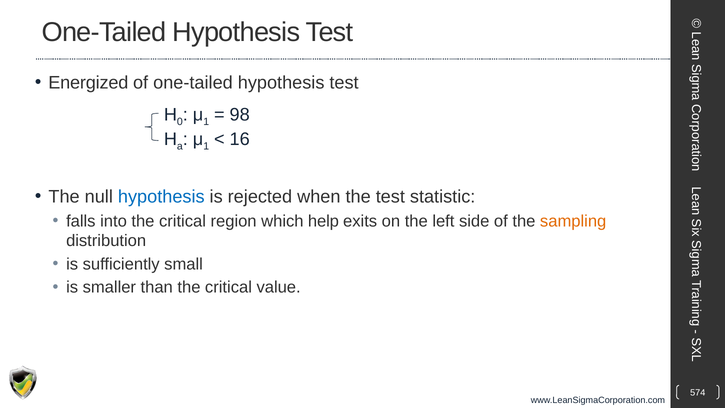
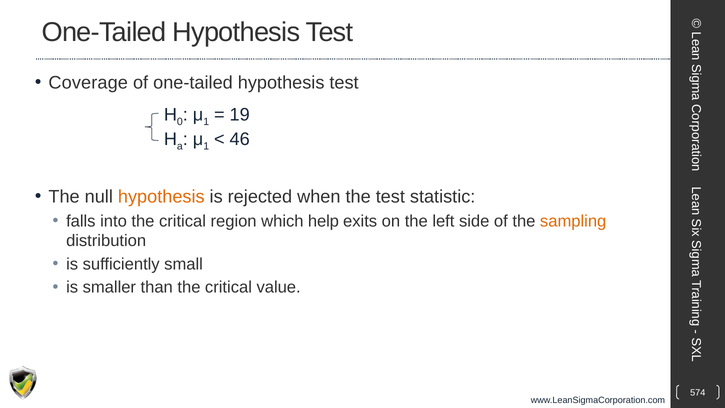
Energized: Energized -> Coverage (88, 83)
98: 98 -> 19 (240, 114)
16: 16 -> 46 (240, 139)
hypothesis colour: blue -> orange (161, 197)
